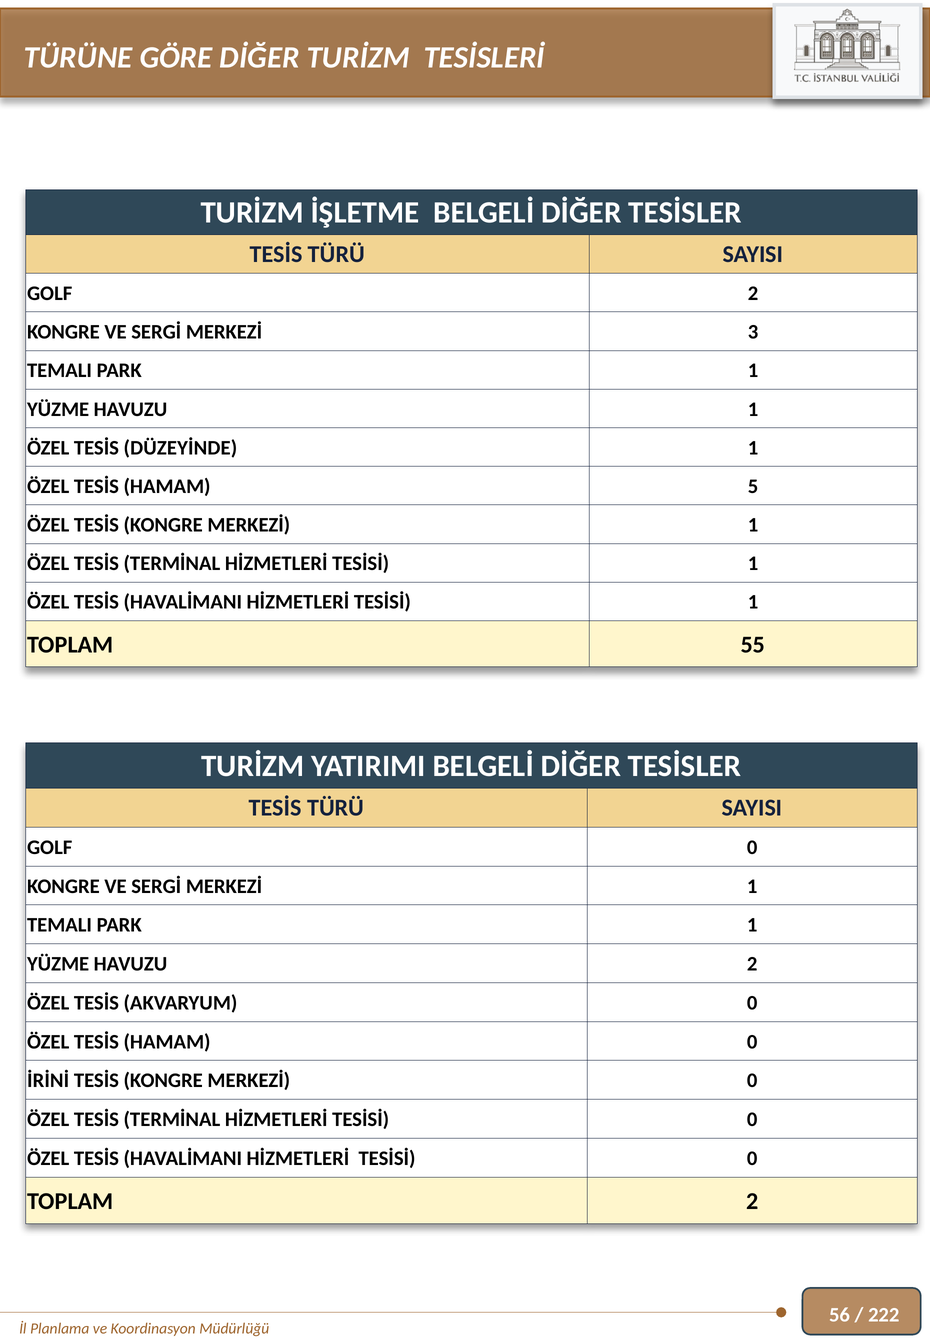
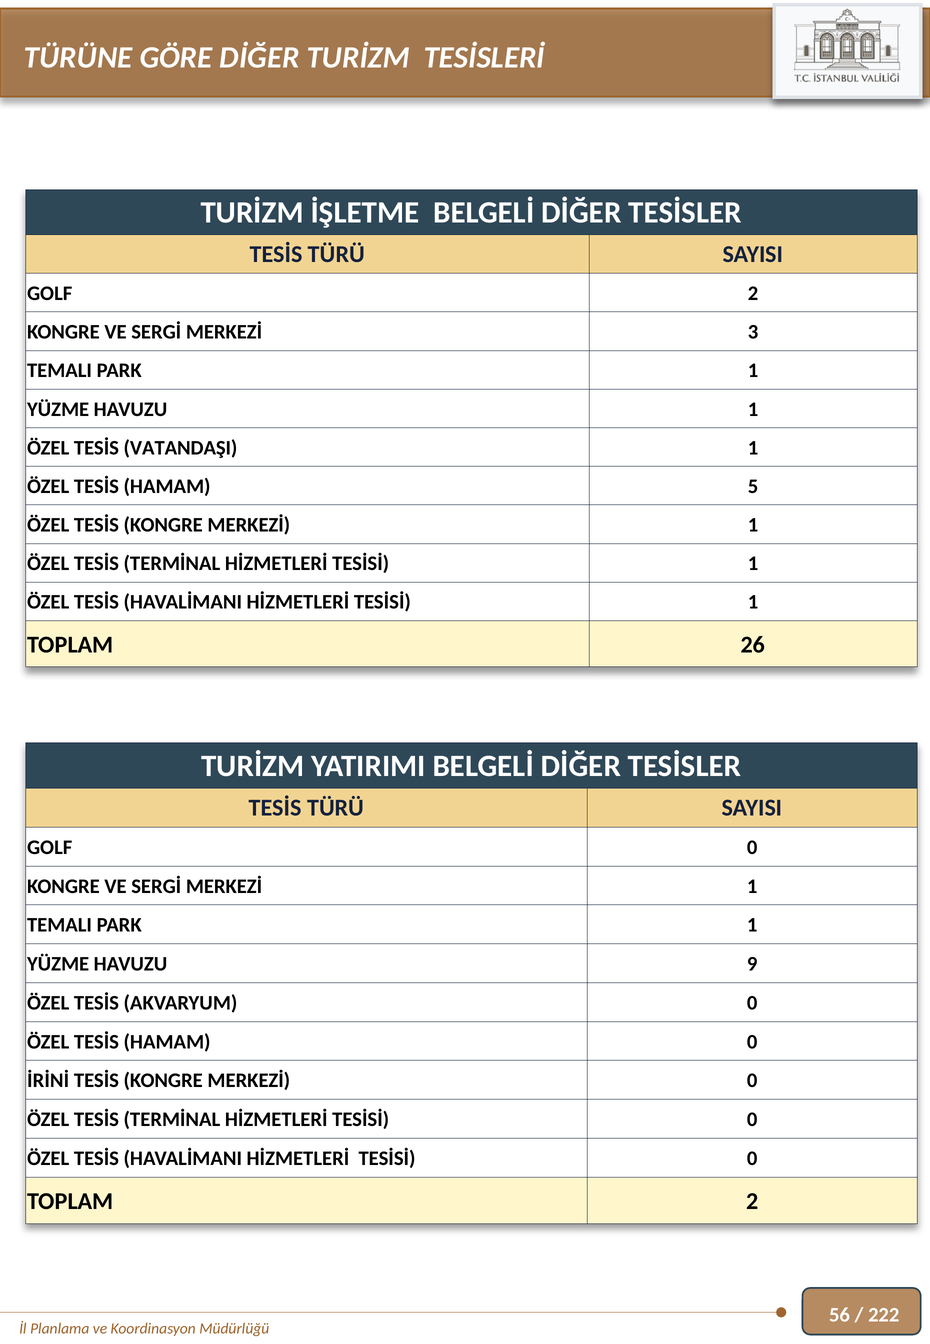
DÜZEYİNDE: DÜZEYİNDE -> VATANDAŞI (181, 448)
55: 55 -> 26 (753, 644)
HAVUZU 2: 2 -> 9 (752, 964)
